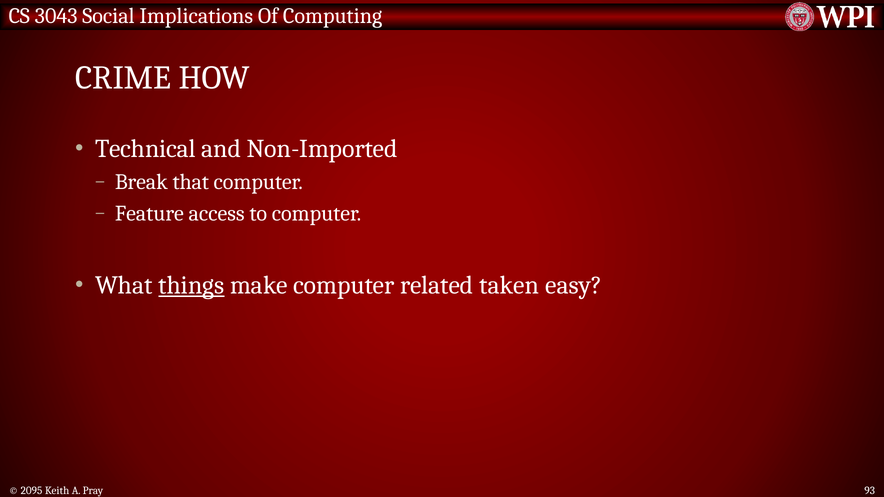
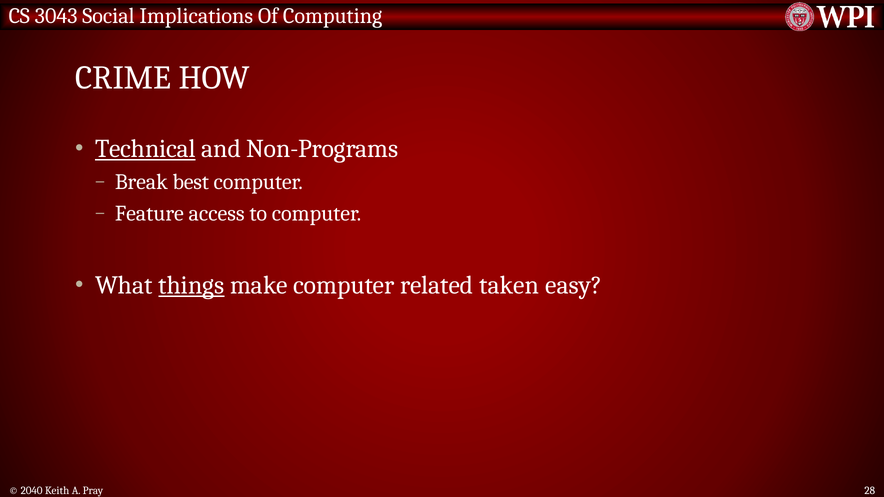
Technical underline: none -> present (145, 149)
Non-Imported: Non-Imported -> Non-Programs (322, 149)
that: that -> best (191, 182)
2095: 2095 -> 2040 (32, 491)
93: 93 -> 28 (870, 491)
